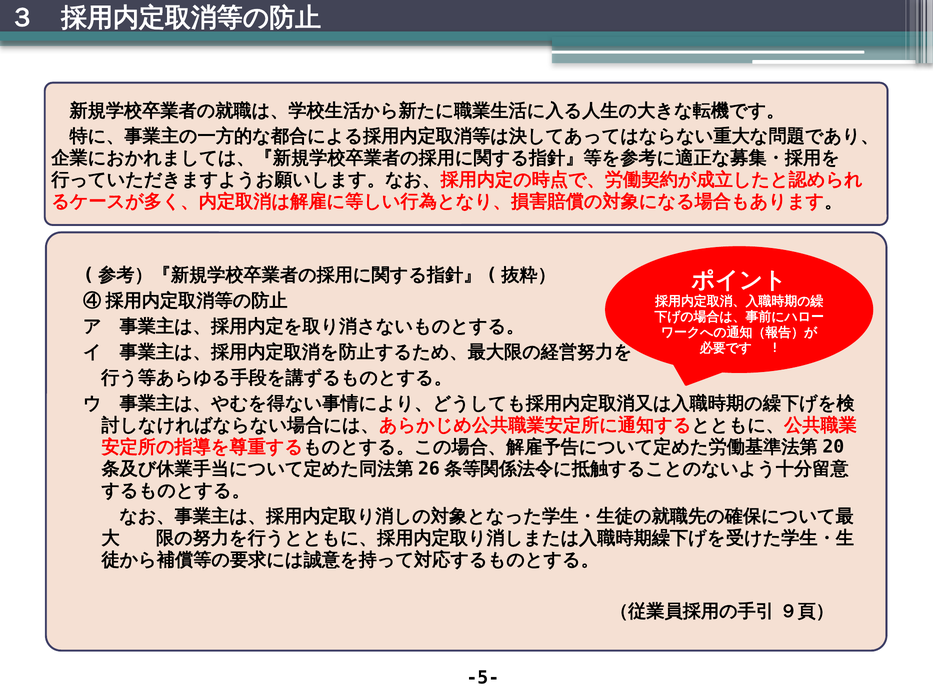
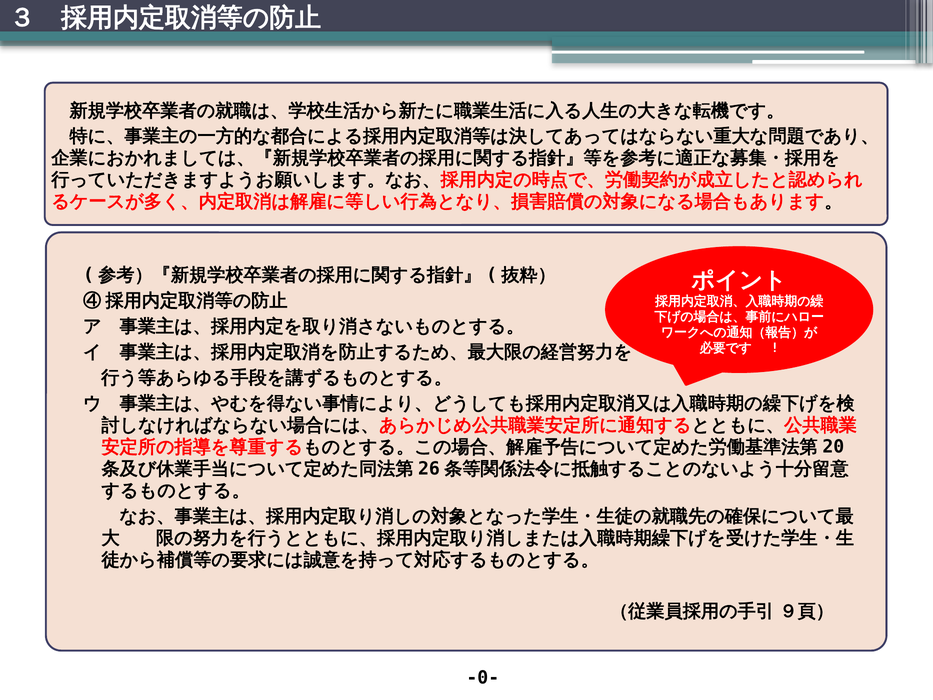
-5-: -5- -> -0- (483, 677)
